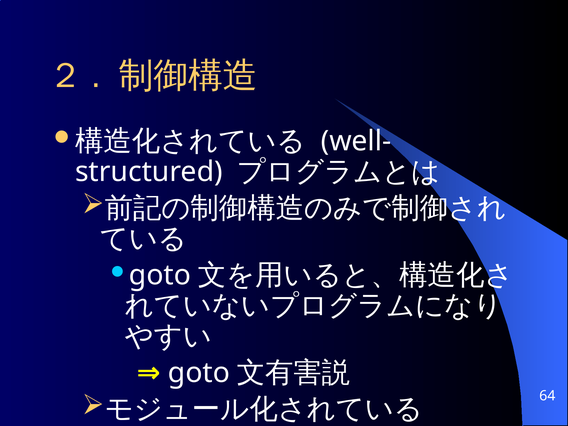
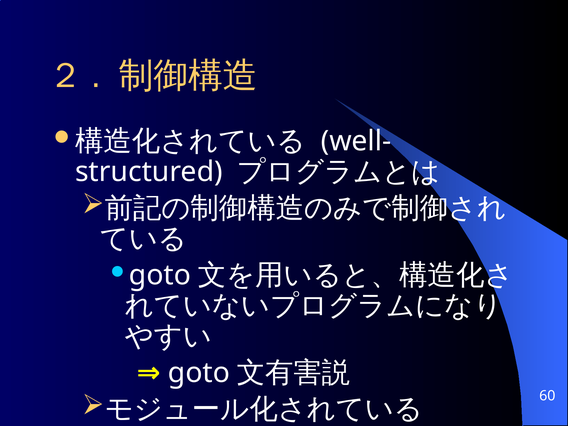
64: 64 -> 60 (547, 396)
